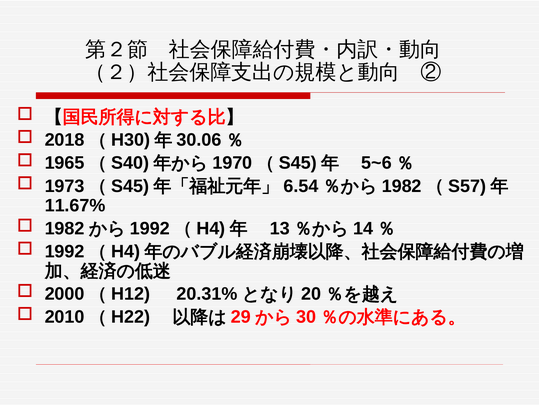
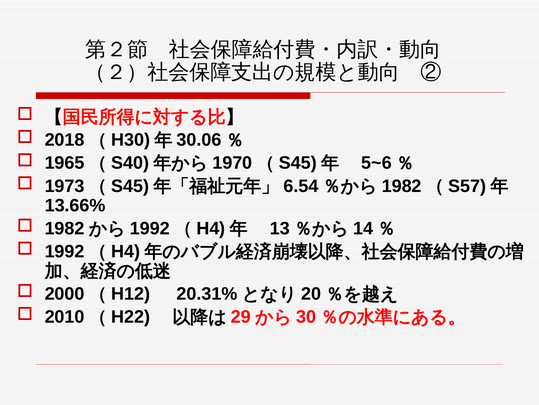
11.67%: 11.67% -> 13.66% (75, 205)
